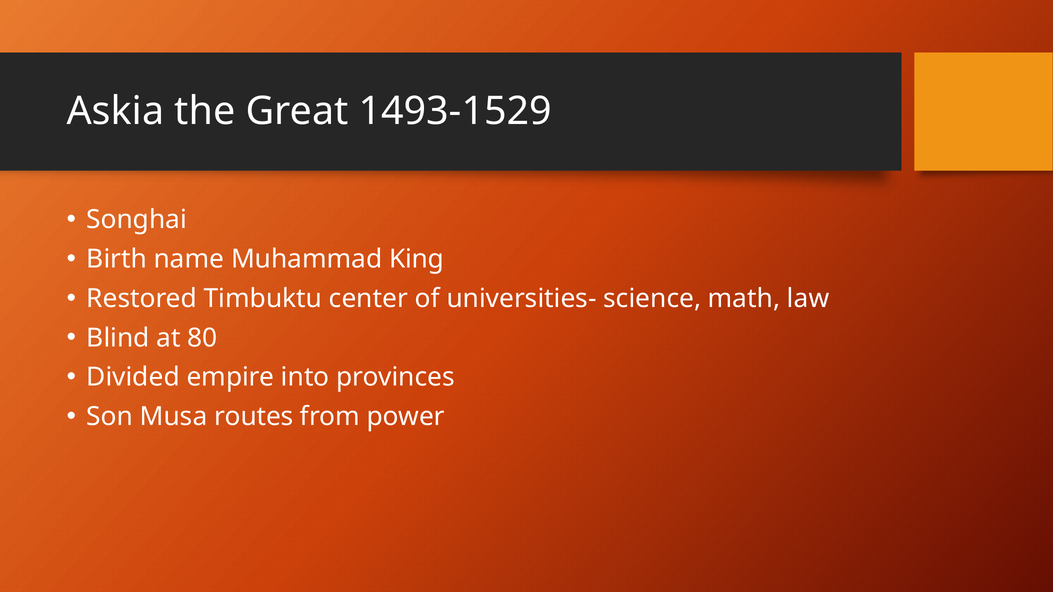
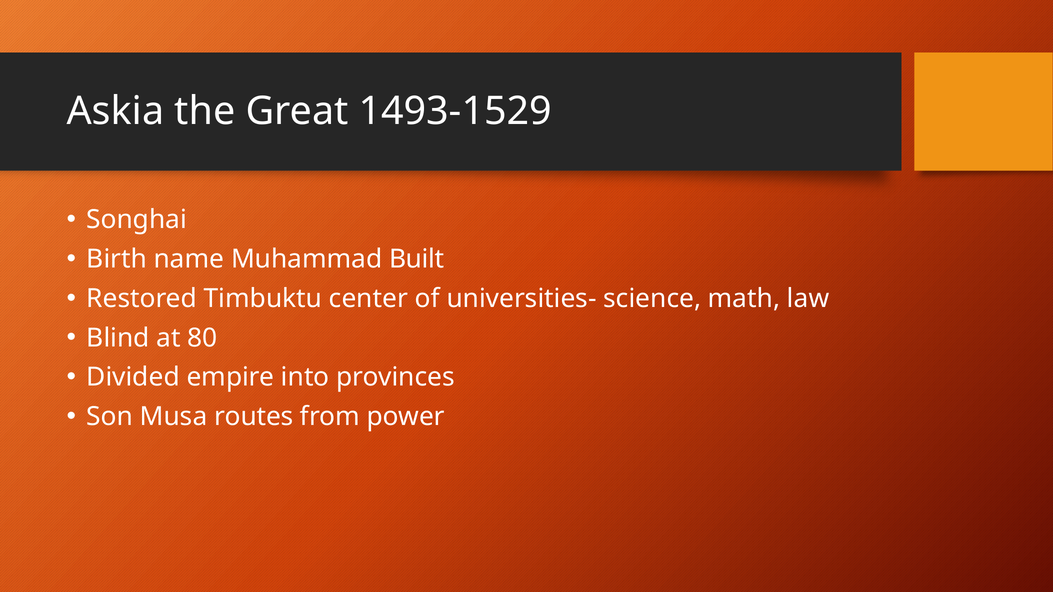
King: King -> Built (417, 259)
